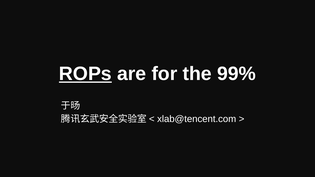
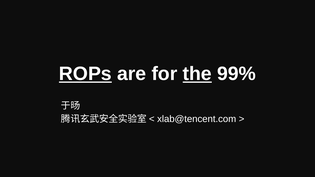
the underline: none -> present (197, 74)
